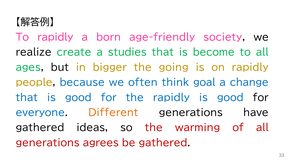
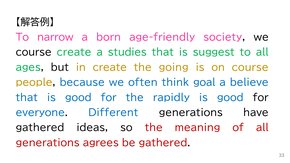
To rapidly: rapidly -> narrow (55, 37)
realize: realize -> course (34, 52)
become: become -> suggest (214, 52)
in bigger: bigger -> create (110, 68)
on rapidly: rapidly -> course (250, 68)
change: change -> believe (249, 83)
Different colour: orange -> blue (113, 113)
warming: warming -> meaning (198, 128)
